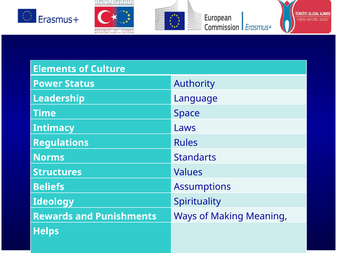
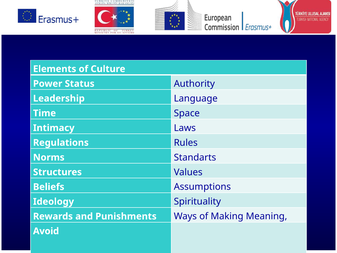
Helps: Helps -> Avoid (46, 231)
